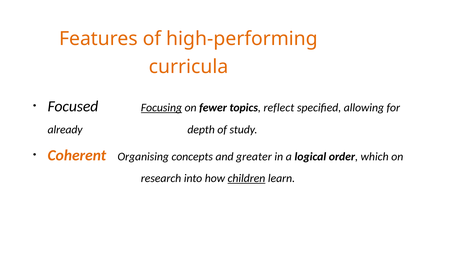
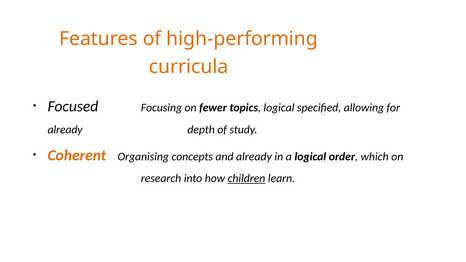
Focusing underline: present -> none (161, 108)
topics reflect: reflect -> logical (279, 108)
and greater: greater -> already (254, 157)
